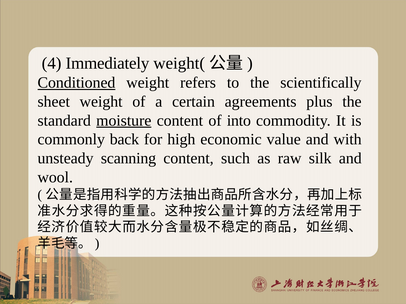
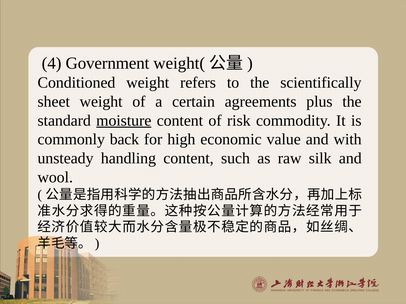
Immediately: Immediately -> Government (107, 63)
Conditioned underline: present -> none (76, 83)
into: into -> risk (239, 121)
scanning: scanning -> handling (128, 159)
